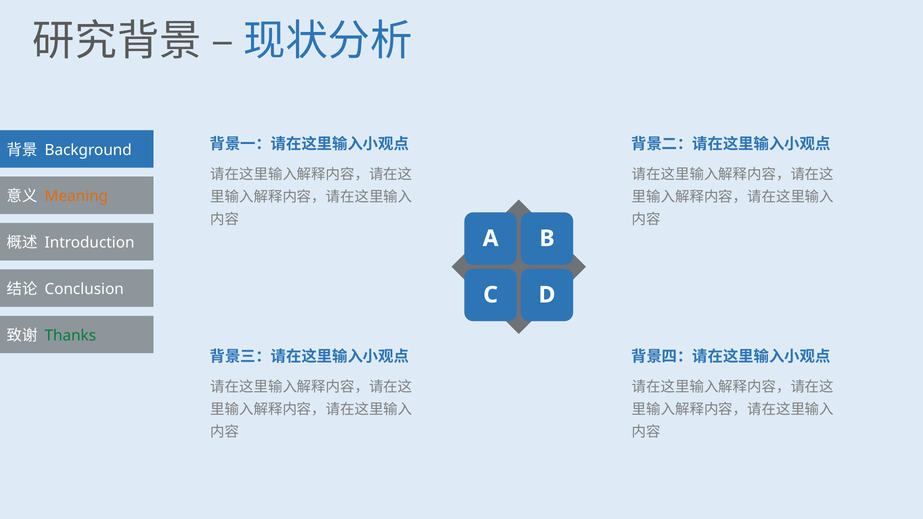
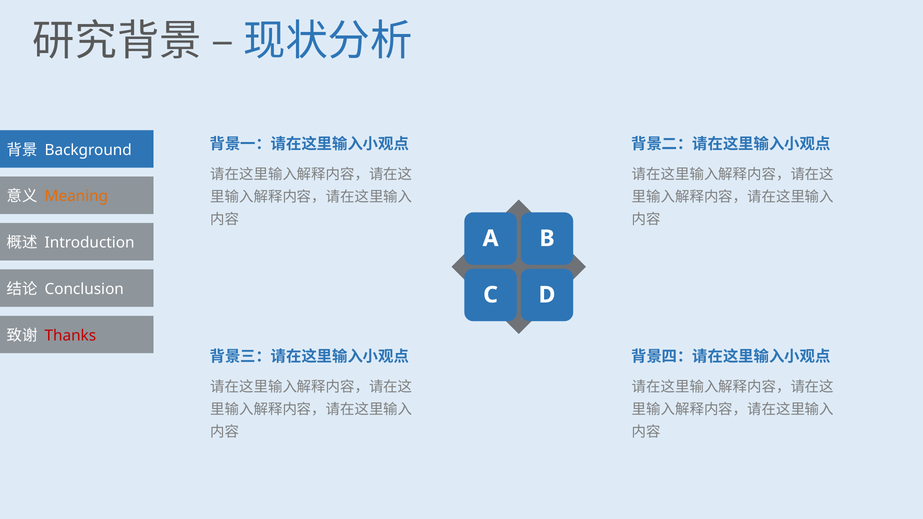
Thanks colour: green -> red (70, 336)
